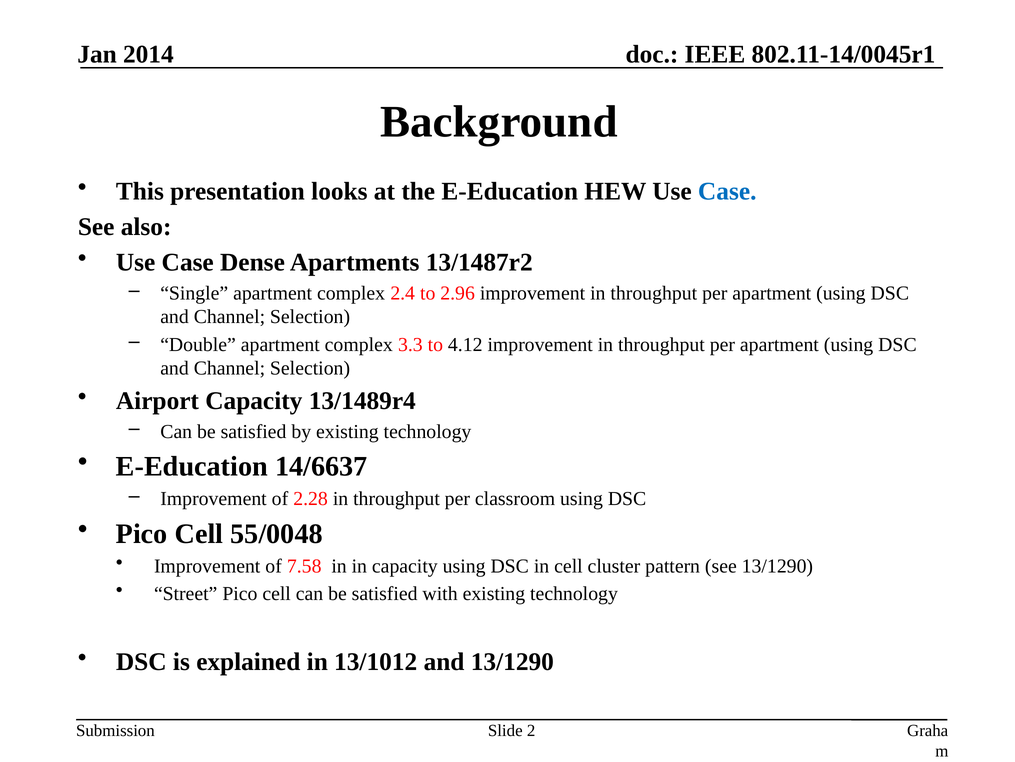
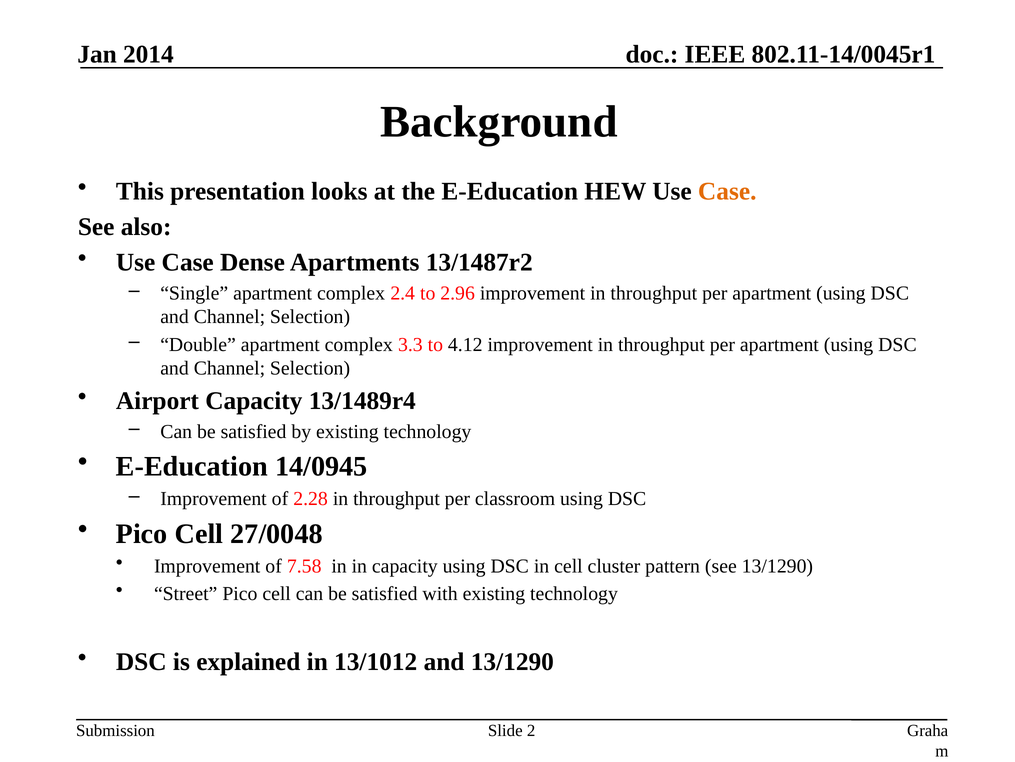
Case colour: blue -> orange (727, 191)
14/6637: 14/6637 -> 14/0945 (321, 466)
55/0048: 55/0048 -> 27/0048 (277, 533)
